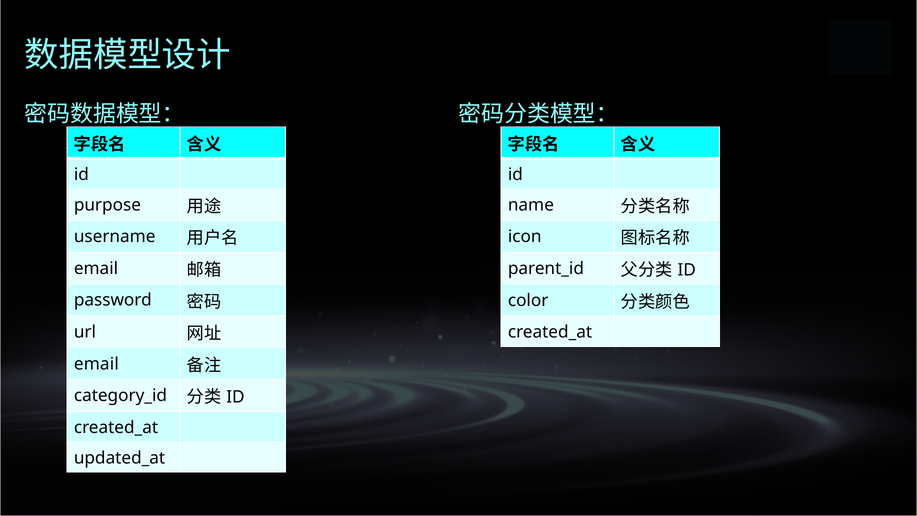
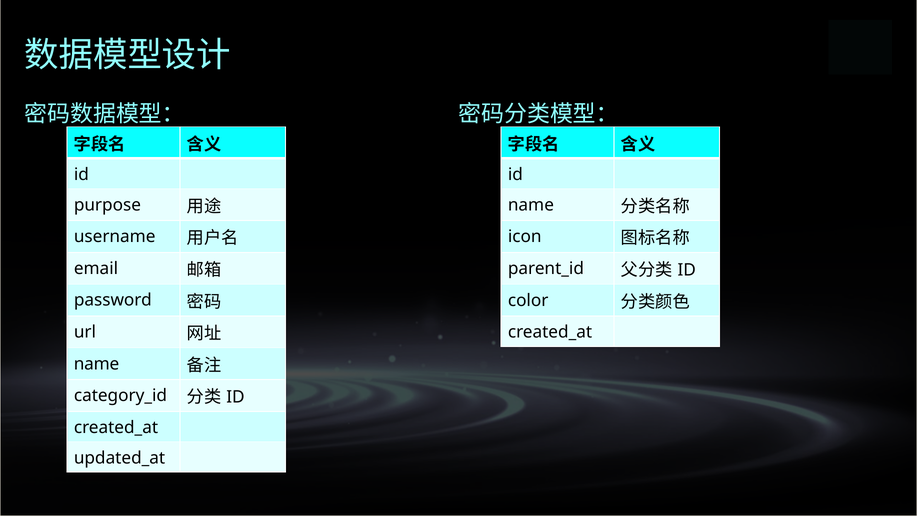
email: email -> name (97, 364)
